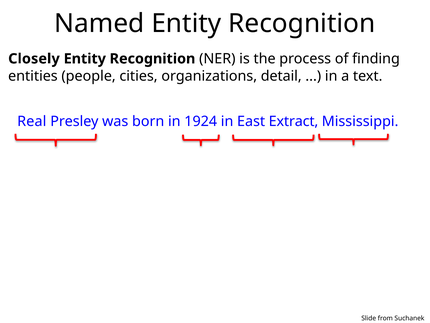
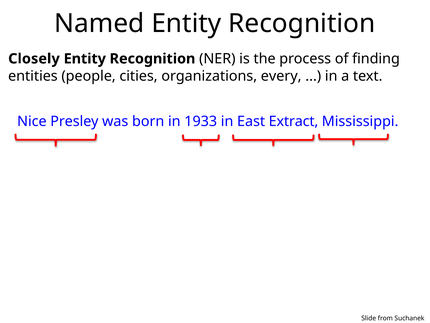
detail: detail -> every (281, 76)
Real: Real -> Nice (32, 121)
1924: 1924 -> 1933 (201, 121)
